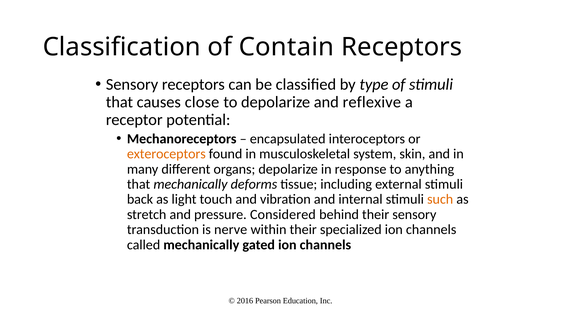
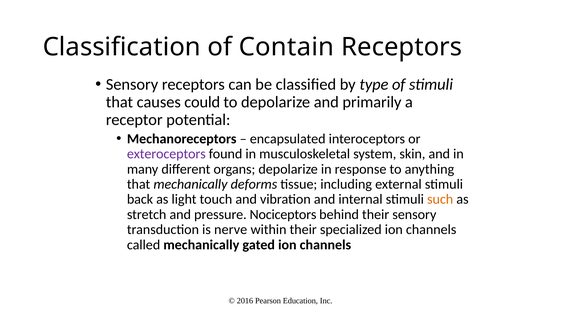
close: close -> could (202, 102)
reflexive: reflexive -> primarily (372, 102)
exteroceptors colour: orange -> purple (166, 154)
Considered: Considered -> Nociceptors (283, 215)
